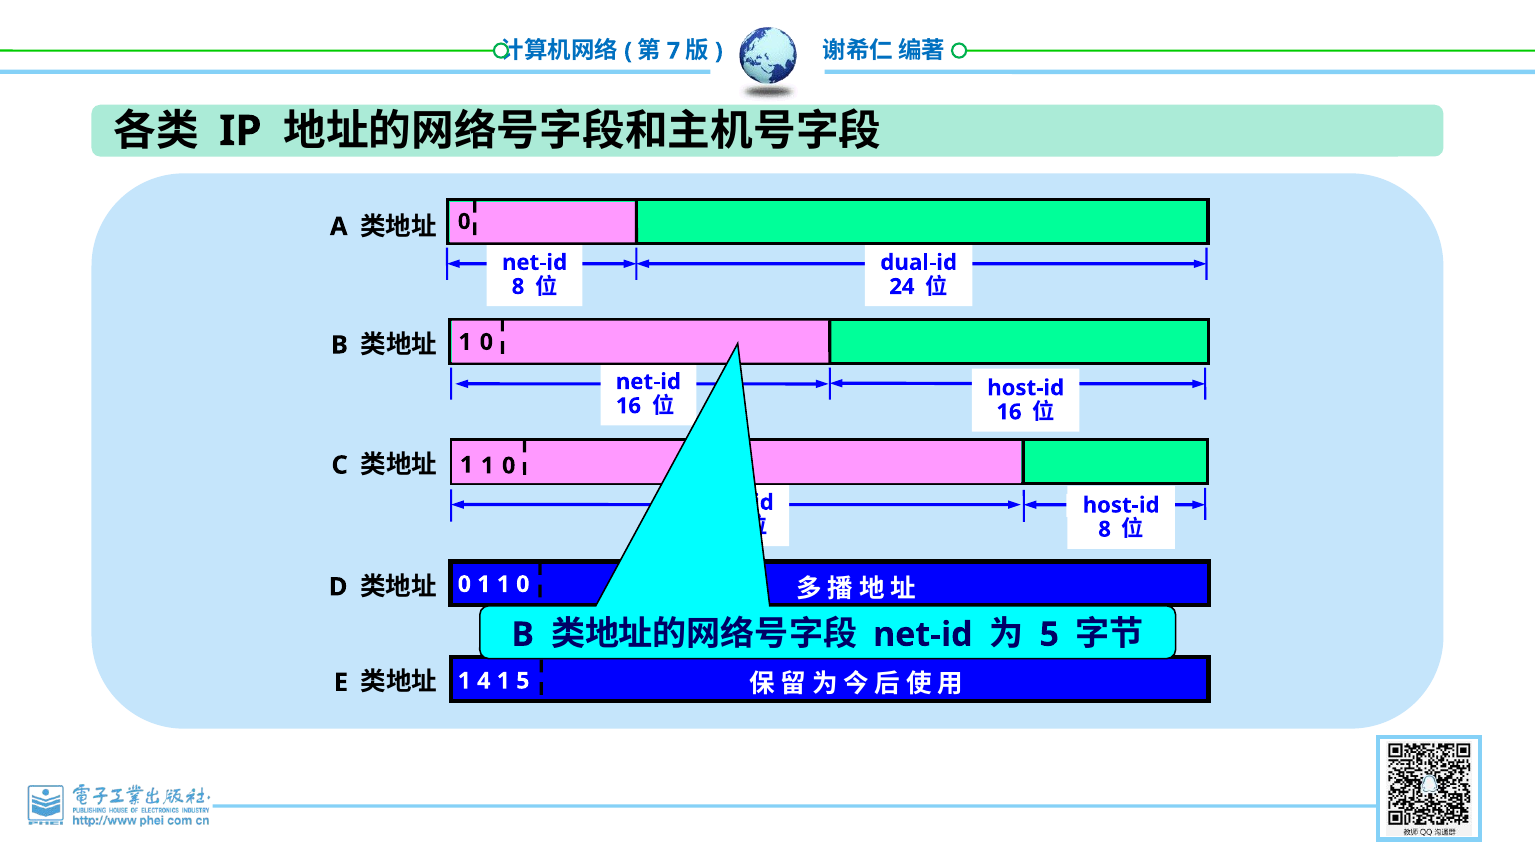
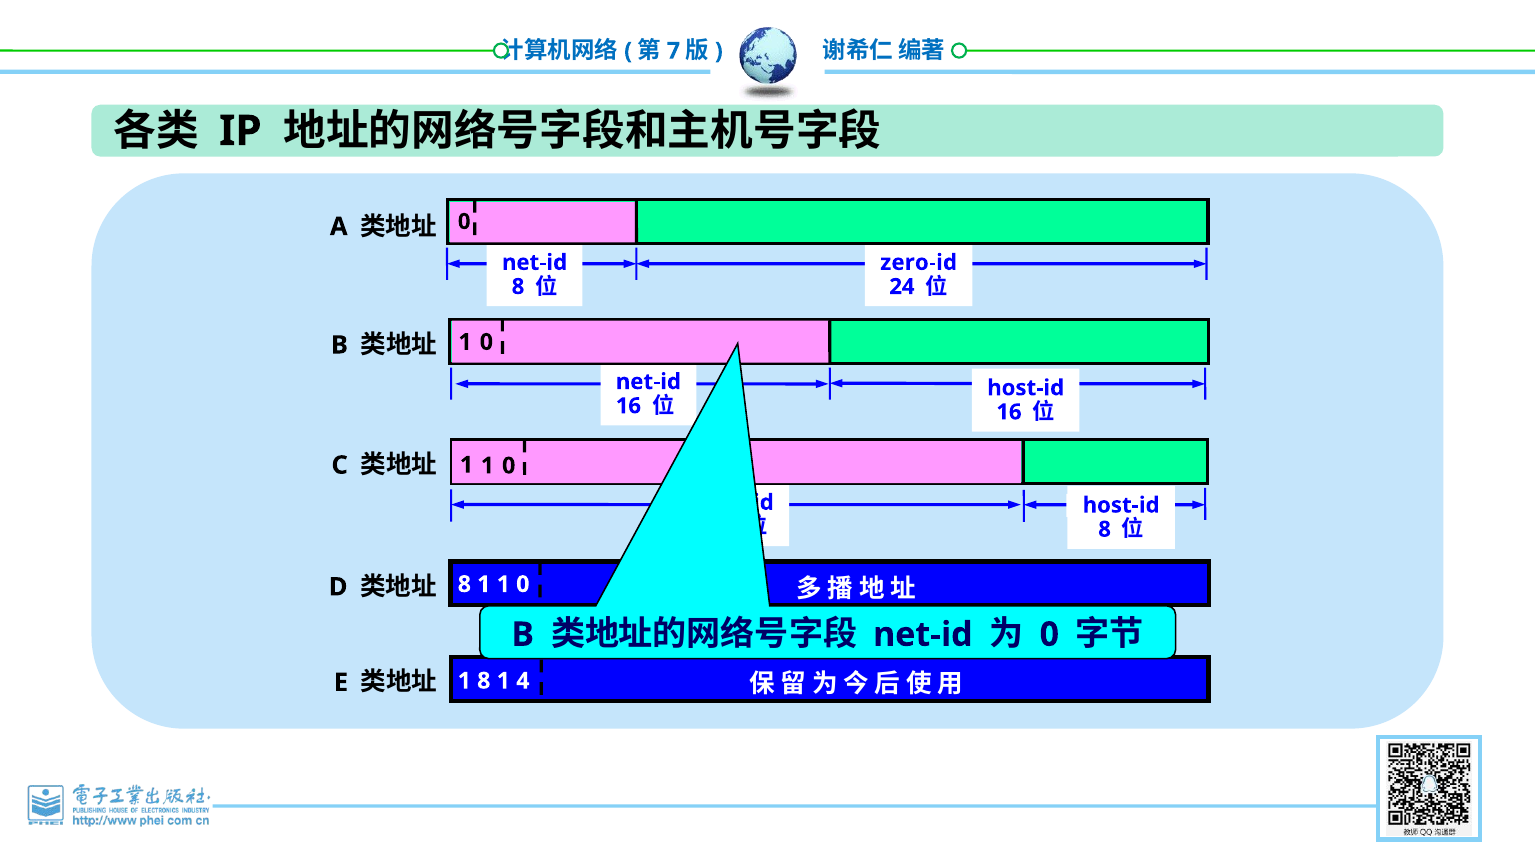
dual-id: dual-id -> zero-id (919, 263)
0: 0 -> 8 (464, 585)
5: 5 -> 0 (1049, 635)
1 4: 4 -> 8 (484, 681)
1 5: 5 -> 4 (523, 681)
